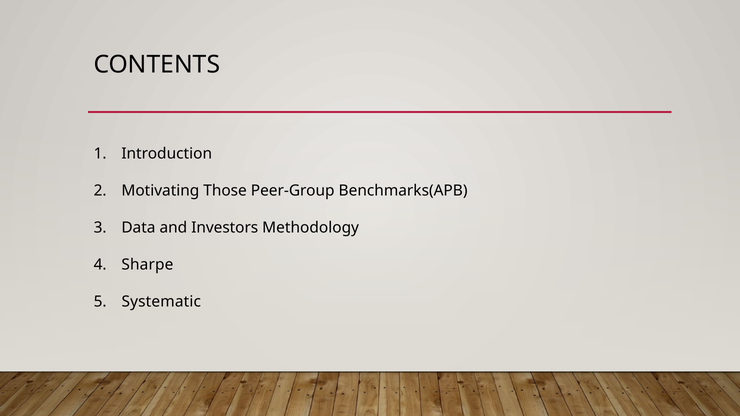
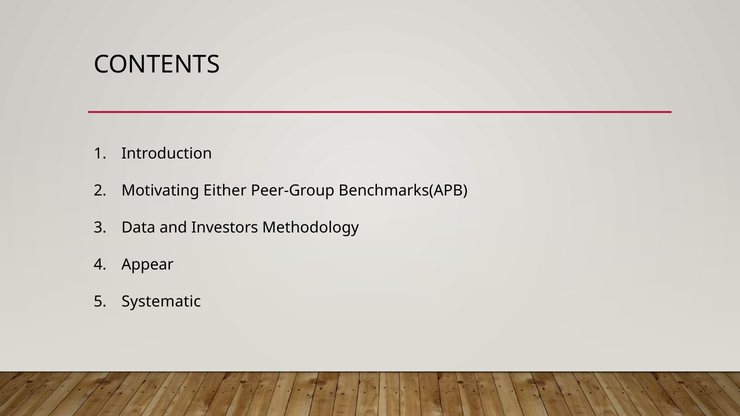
Those: Those -> Either (225, 191)
Sharpe: Sharpe -> Appear (148, 265)
